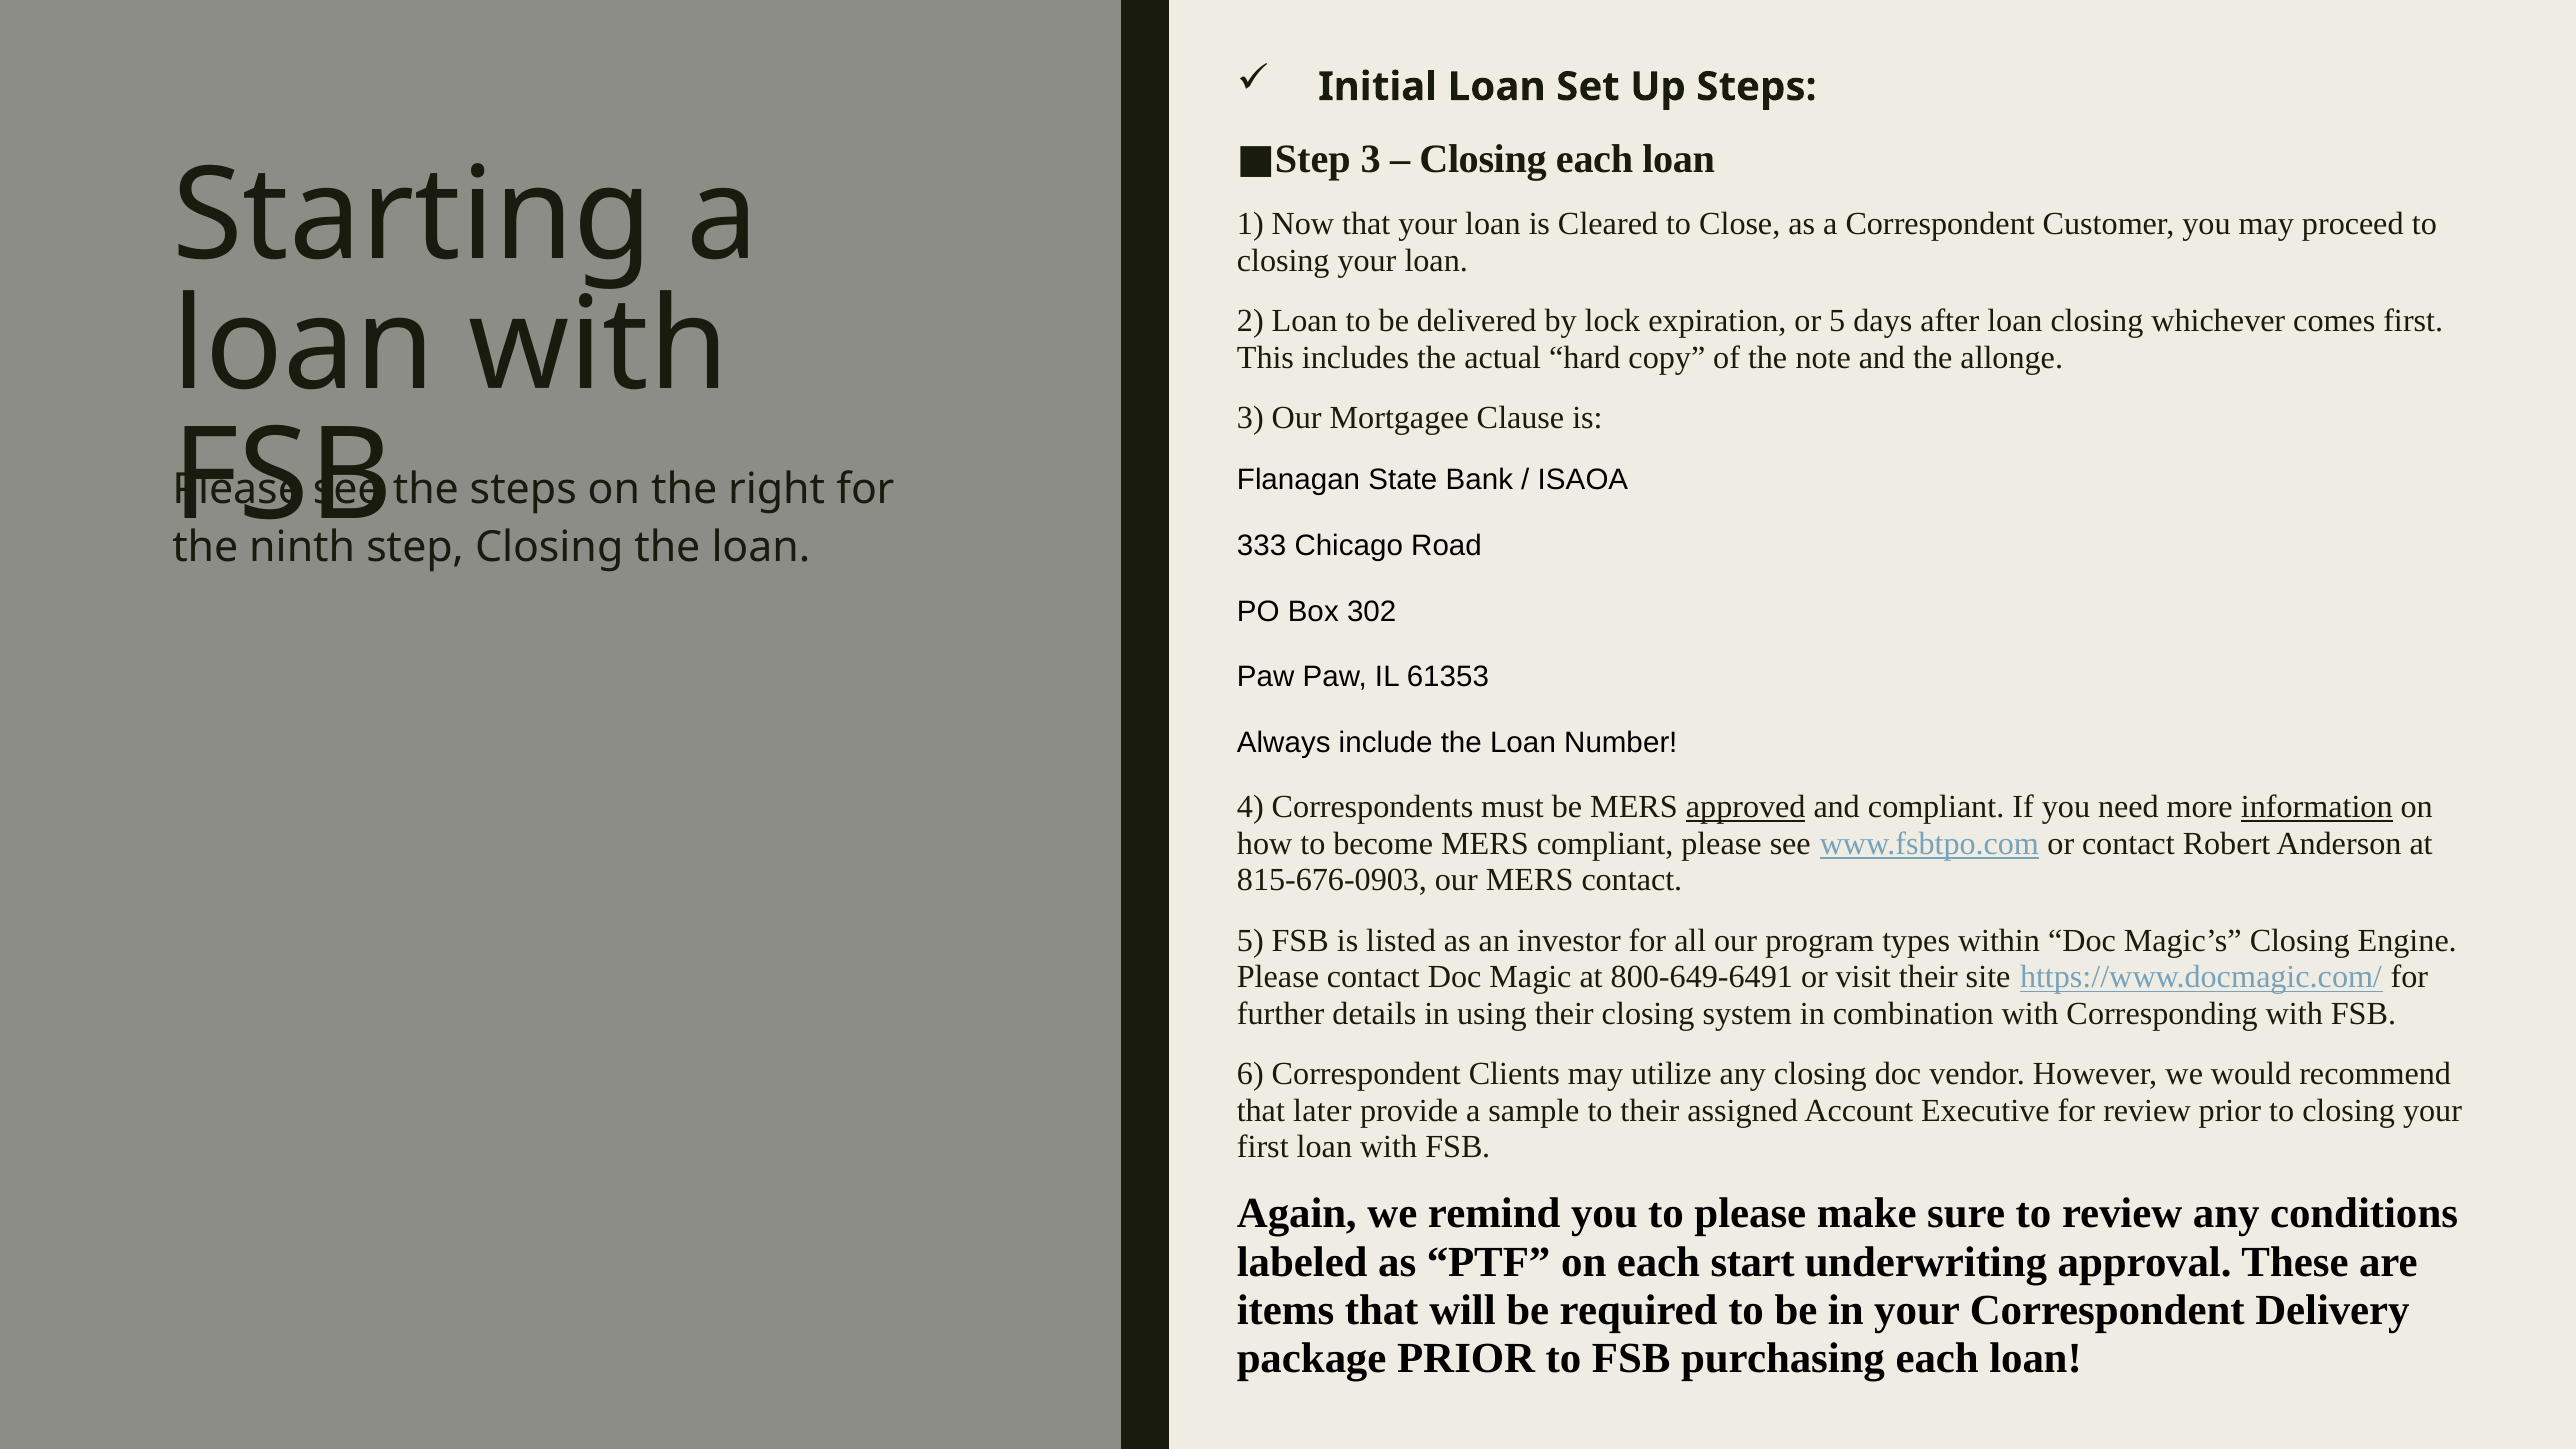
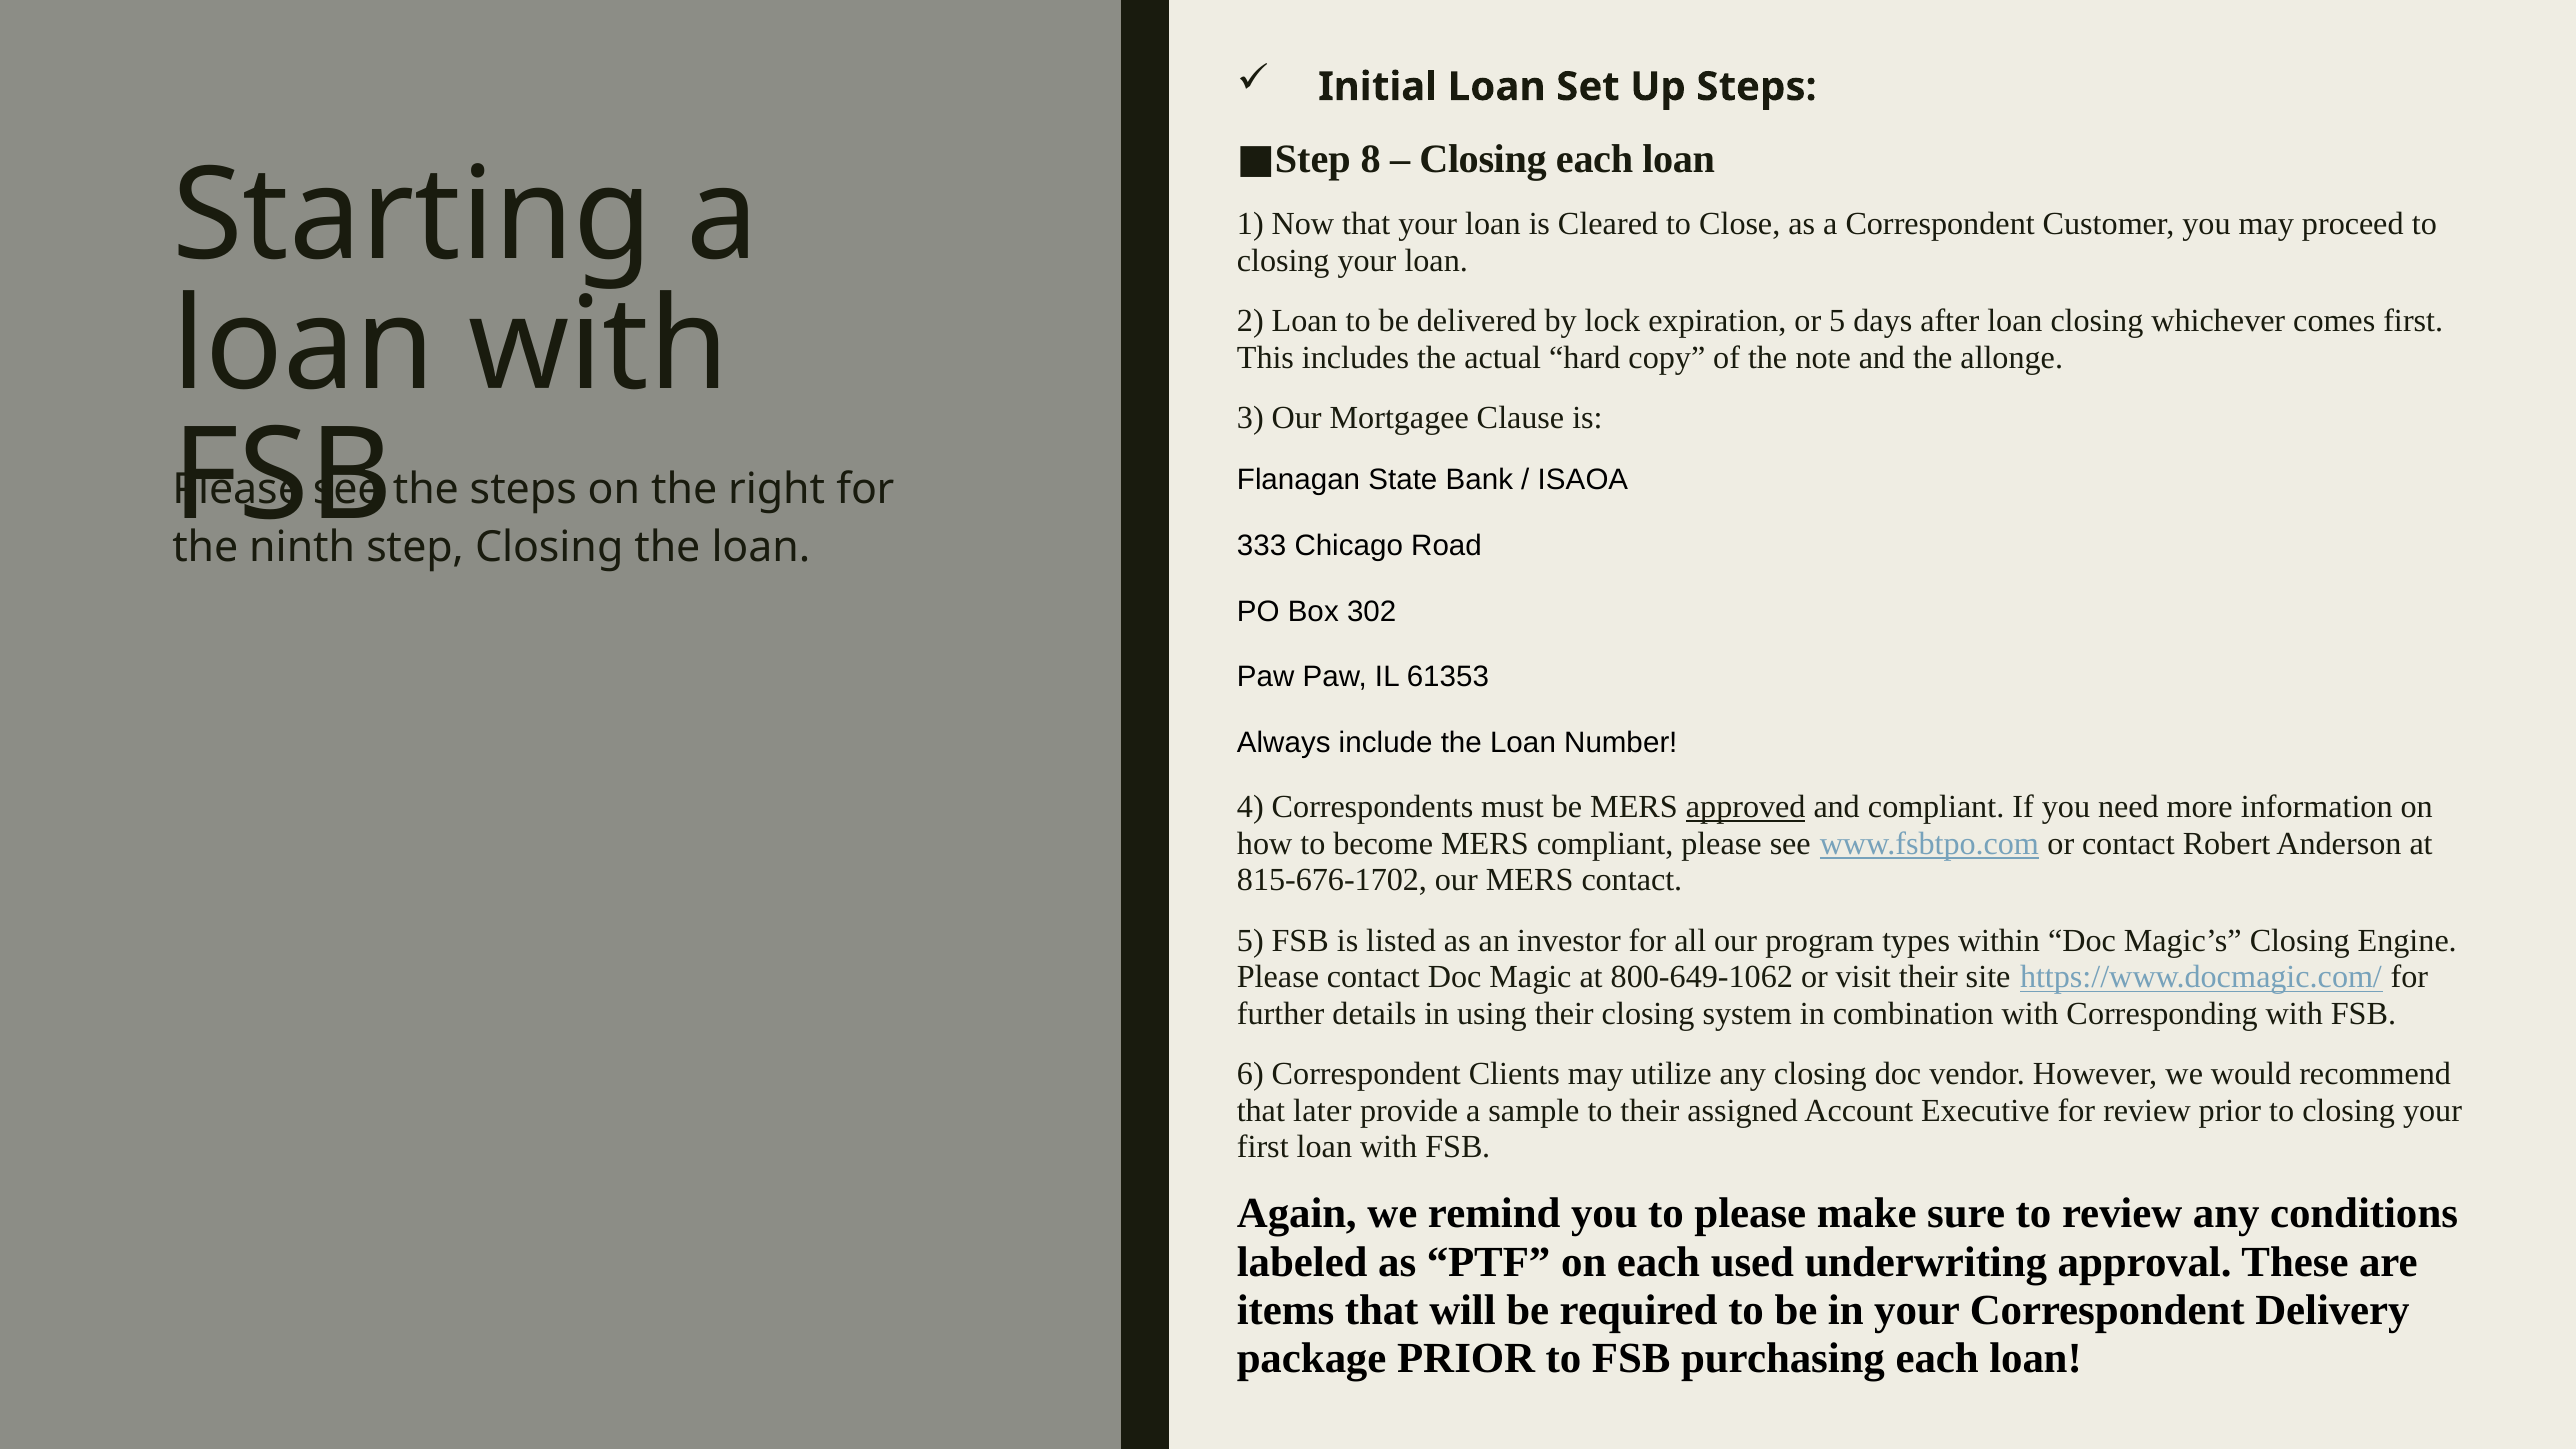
3: 3 -> 8 (1371, 159)
information underline: present -> none (2317, 807)
815-676-0903: 815-676-0903 -> 815-676-1702 (1332, 880)
800-649-6491: 800-649-6491 -> 800-649-1062 (1702, 977)
start: start -> used (1752, 1262)
